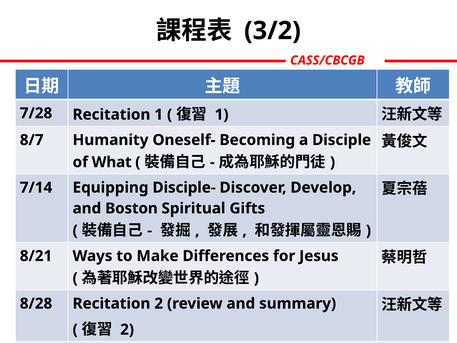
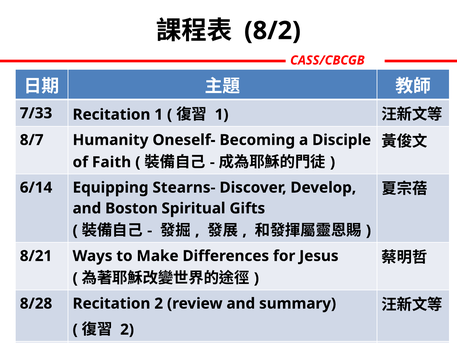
3/2: 3/2 -> 8/2 (272, 31)
7/28: 7/28 -> 7/33 (36, 113)
What: What -> Faith (112, 162)
7/14: 7/14 -> 6/14 (36, 187)
Disciple-: Disciple- -> Stearns- (184, 187)
